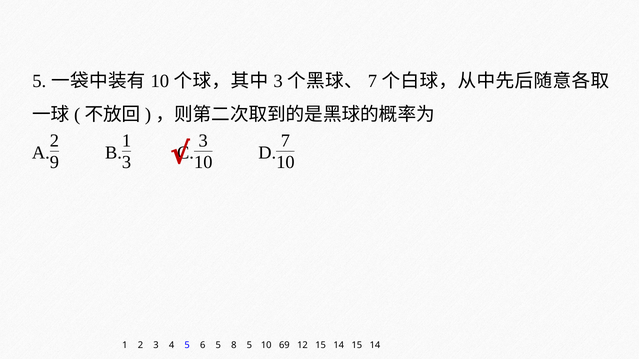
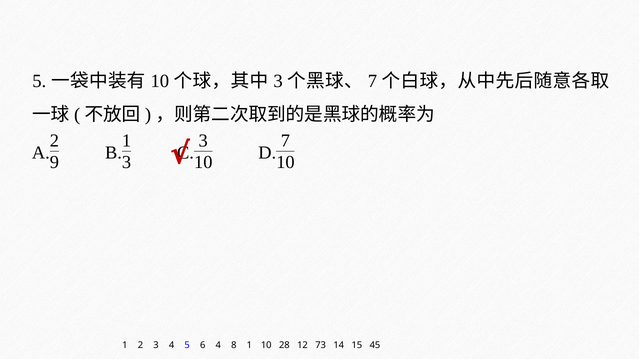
6 5: 5 -> 4 (218, 345)
8 5: 5 -> 1 (249, 345)
69: 69 -> 28 (284, 345)
12 15: 15 -> 73 (321, 345)
14 15 14: 14 -> 45 (375, 345)
